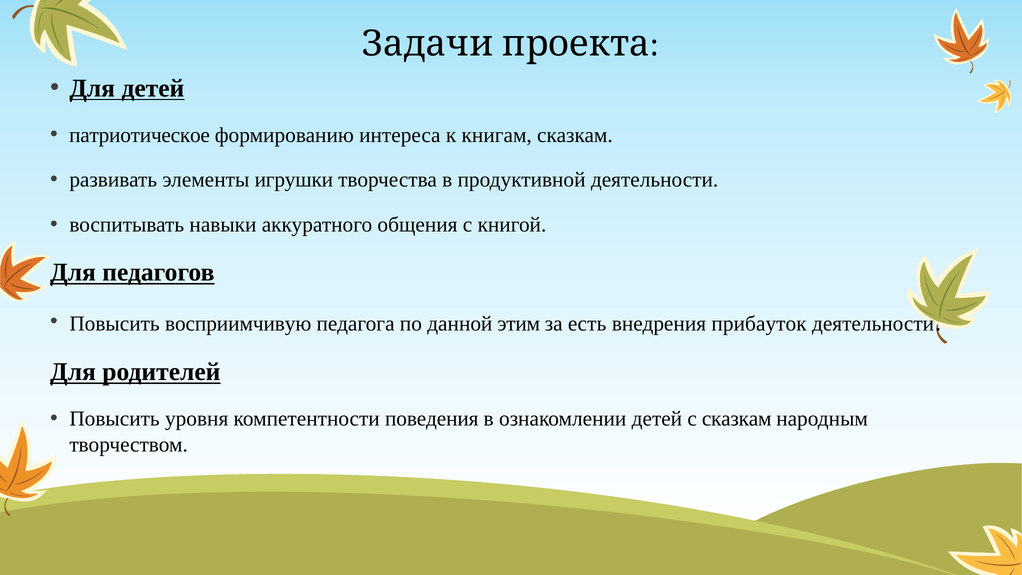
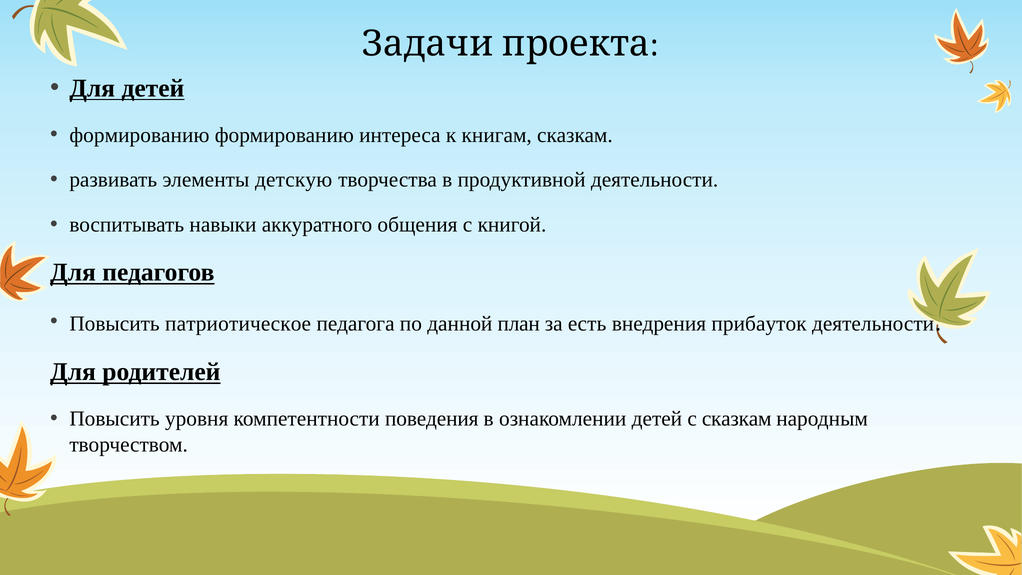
патриотическое: патриотическое -> формированию (139, 135)
игрушки: игрушки -> детскую (294, 180)
восприимчивую: восприимчивую -> патриотическое (238, 323)
этим: этим -> план (519, 323)
